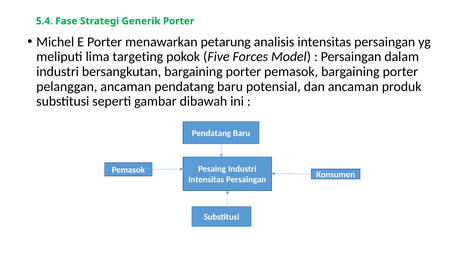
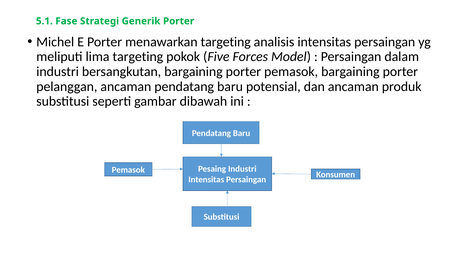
5.4: 5.4 -> 5.1 (44, 21)
menawarkan petarung: petarung -> targeting (226, 42)
